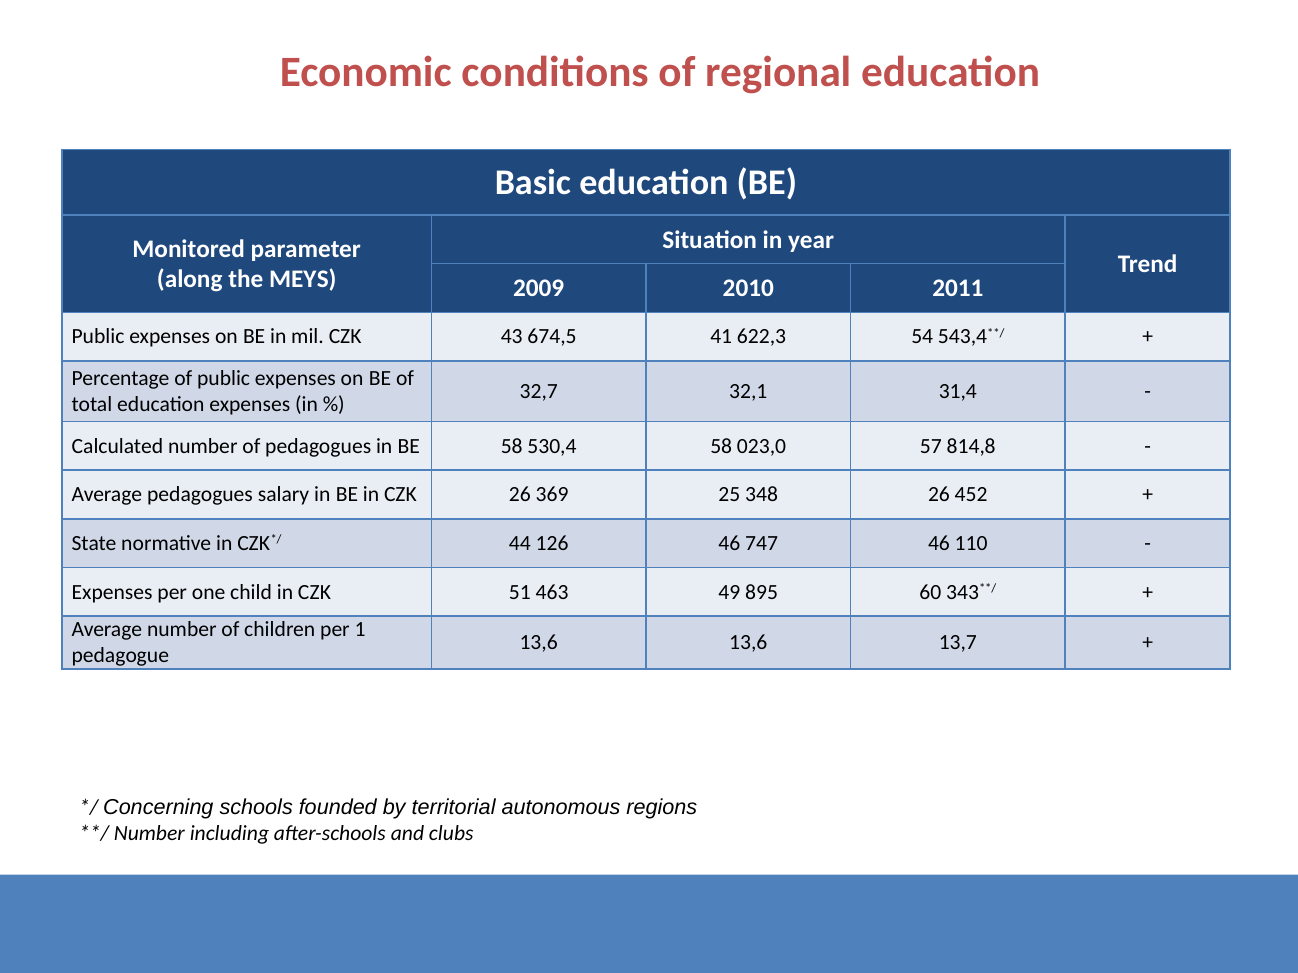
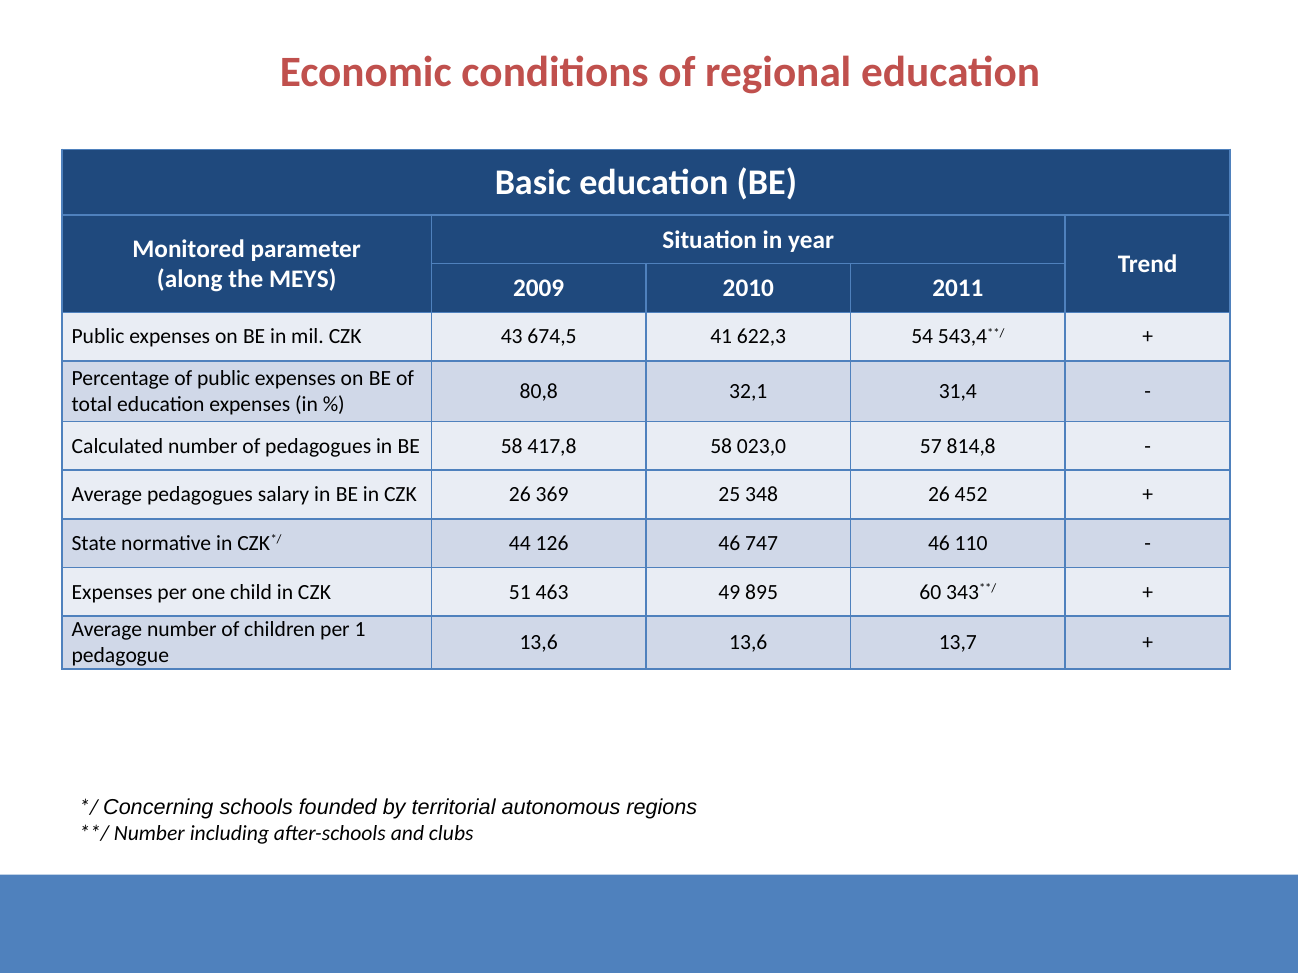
32,7: 32,7 -> 80,8 (539, 392)
530,4: 530,4 -> 417,8 (552, 446)
